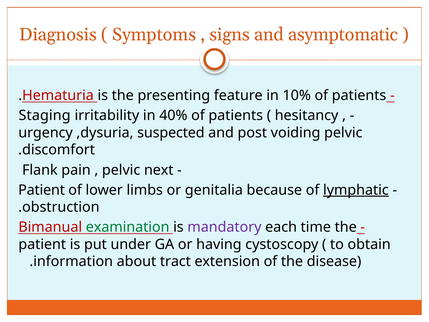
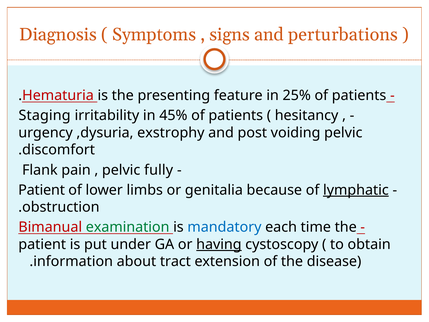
asymptomatic: asymptomatic -> perturbations (343, 35)
10%: 10% -> 25% (297, 95)
40%: 40% -> 45% (173, 116)
suspected: suspected -> exstrophy (171, 133)
next: next -> fully (159, 170)
mandatory colour: purple -> blue (224, 227)
having underline: none -> present (219, 244)
